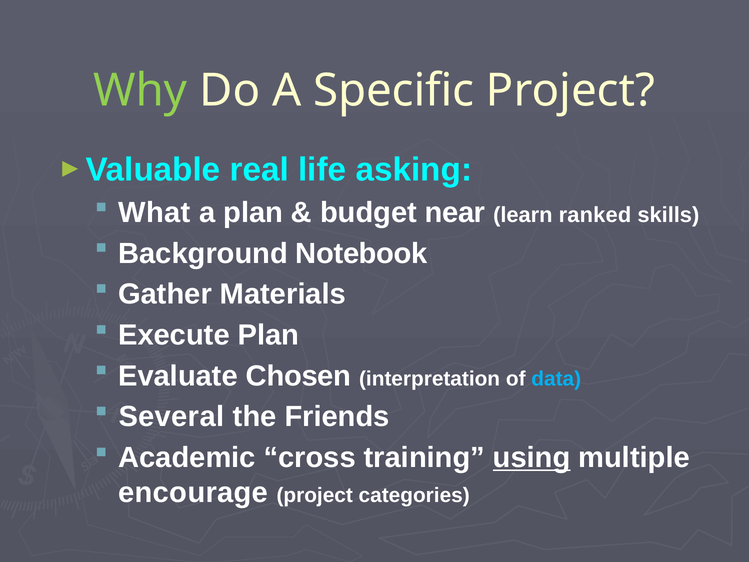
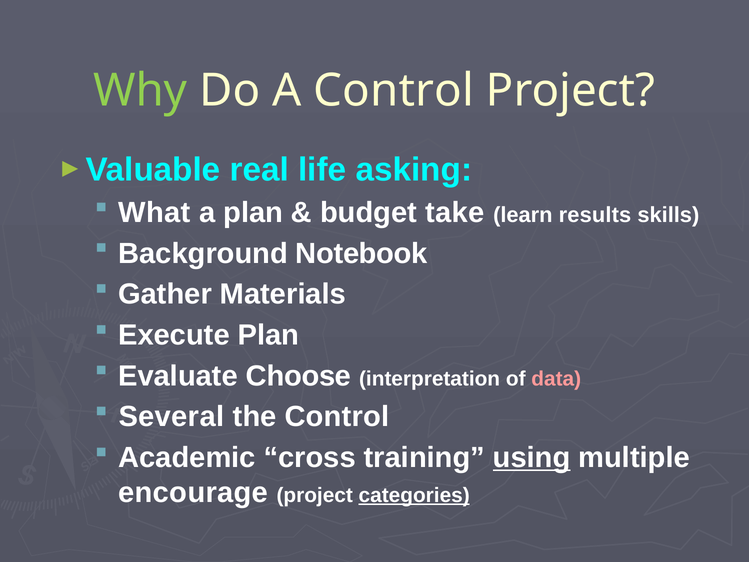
A Specific: Specific -> Control (394, 91)
near: near -> take (455, 213)
ranked: ranked -> results (595, 215)
Chosen: Chosen -> Choose (299, 376)
data colour: light blue -> pink (556, 379)
the Friends: Friends -> Control (337, 417)
categories underline: none -> present (414, 495)
